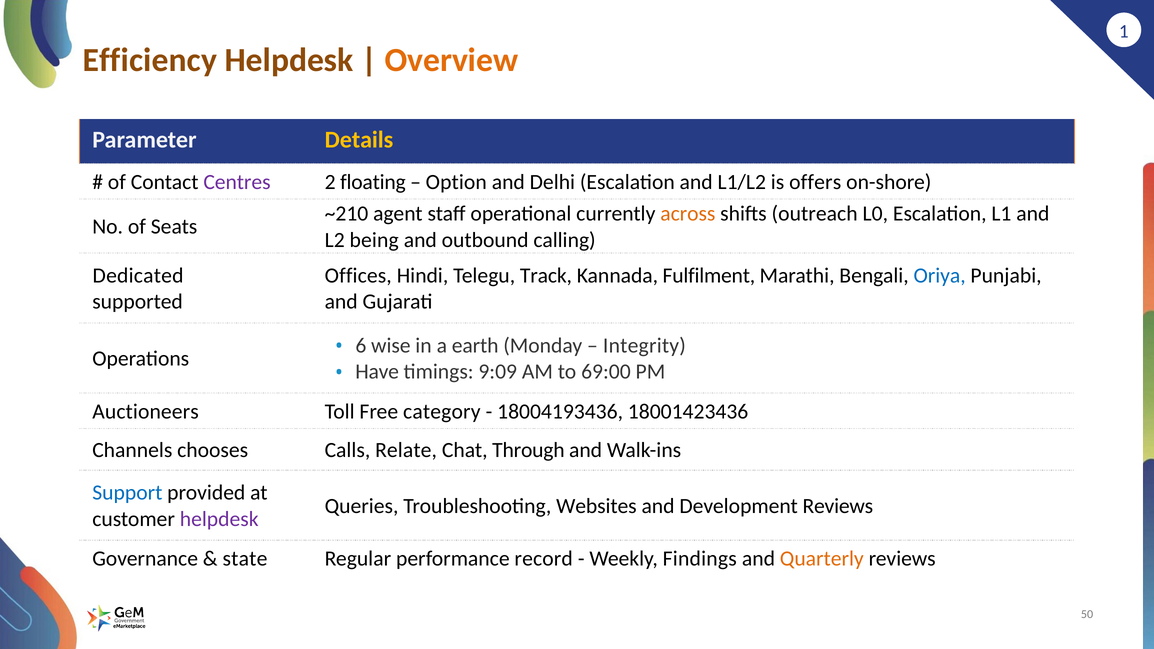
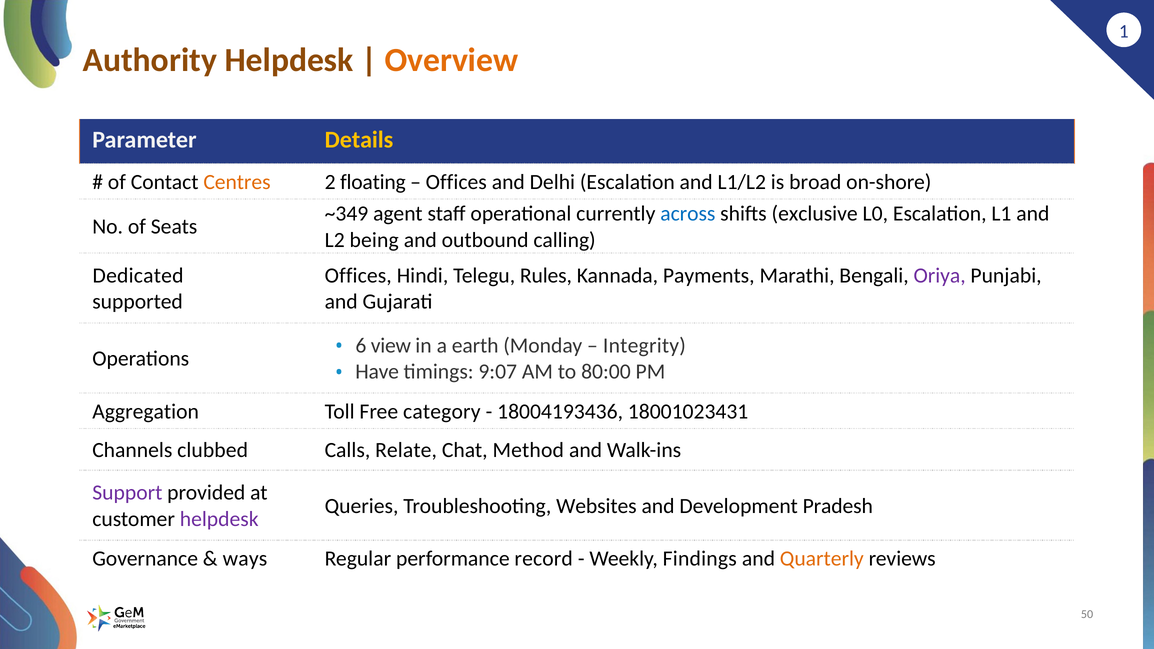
Efficiency: Efficiency -> Authority (150, 60)
Centres colour: purple -> orange (237, 182)
Option: Option -> Offices (456, 182)
offers: offers -> broad (815, 182)
~210: ~210 -> ~349 (346, 214)
across colour: orange -> blue (688, 214)
outreach: outreach -> exclusive (815, 214)
Track: Track -> Rules (546, 275)
Fulfilment: Fulfilment -> Payments (709, 275)
Oriya colour: blue -> purple (940, 275)
wise: wise -> view (391, 345)
9:09: 9:09 -> 9:07 (498, 372)
69:00: 69:00 -> 80:00 (606, 372)
Auctioneers: Auctioneers -> Aggregation (146, 412)
18001423436: 18001423436 -> 18001023431 (688, 412)
chooses: chooses -> clubbed (213, 450)
Through: Through -> Method (528, 450)
Support colour: blue -> purple (127, 493)
Development Reviews: Reviews -> Pradesh (838, 506)
state: state -> ways (245, 559)
